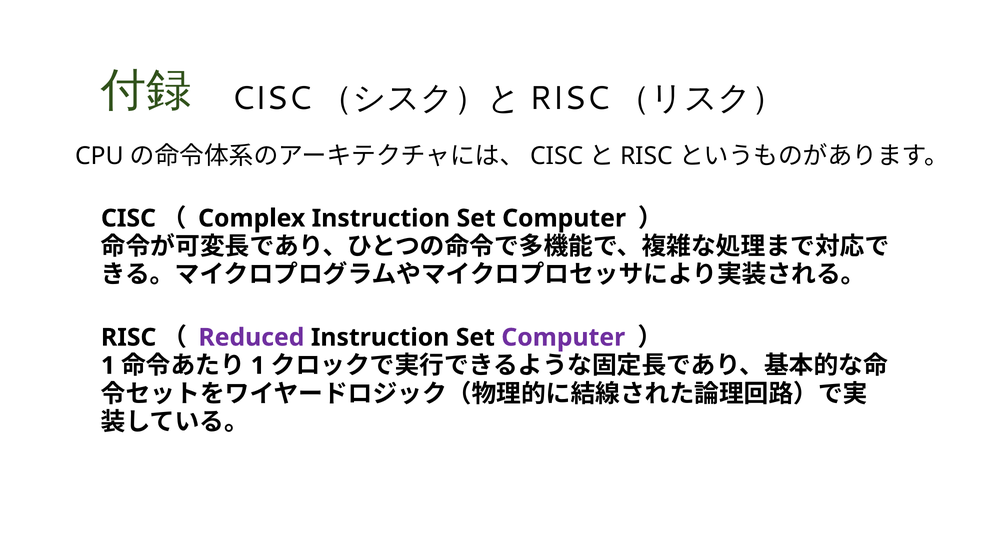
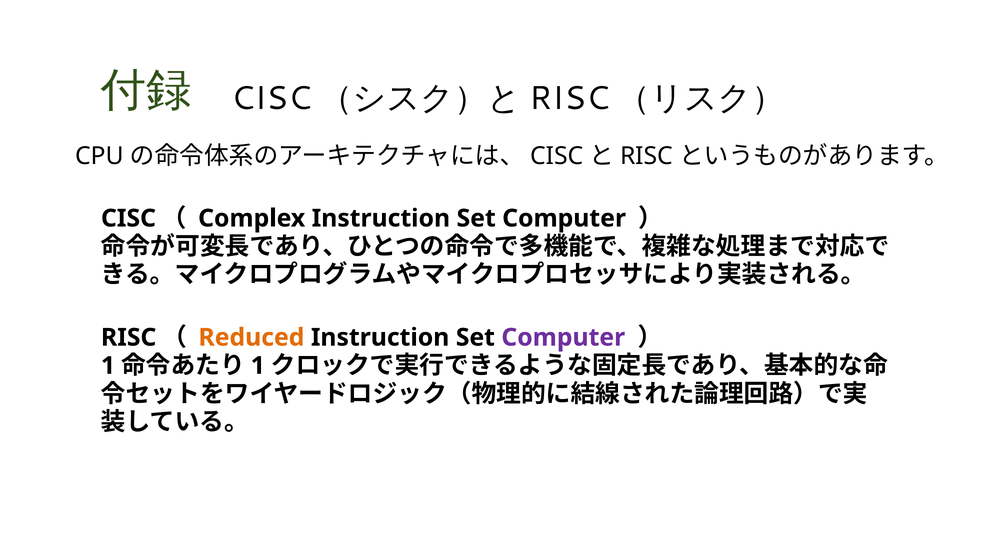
Reduced colour: purple -> orange (251, 337)
